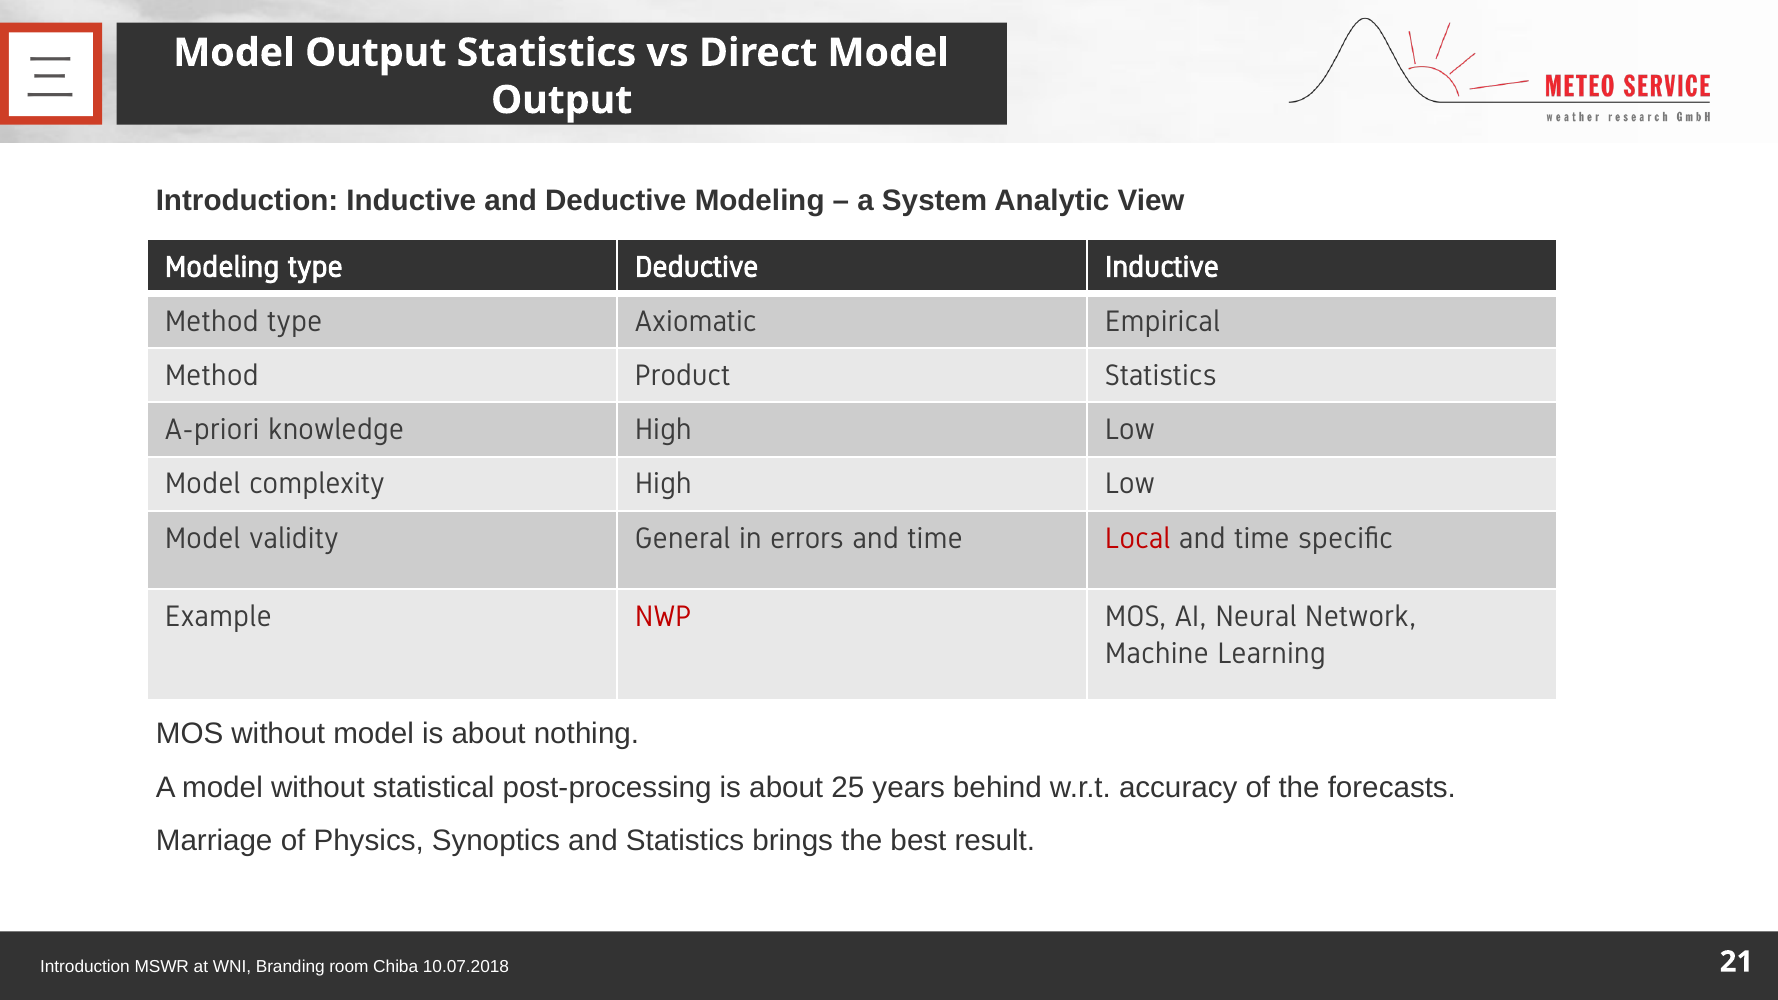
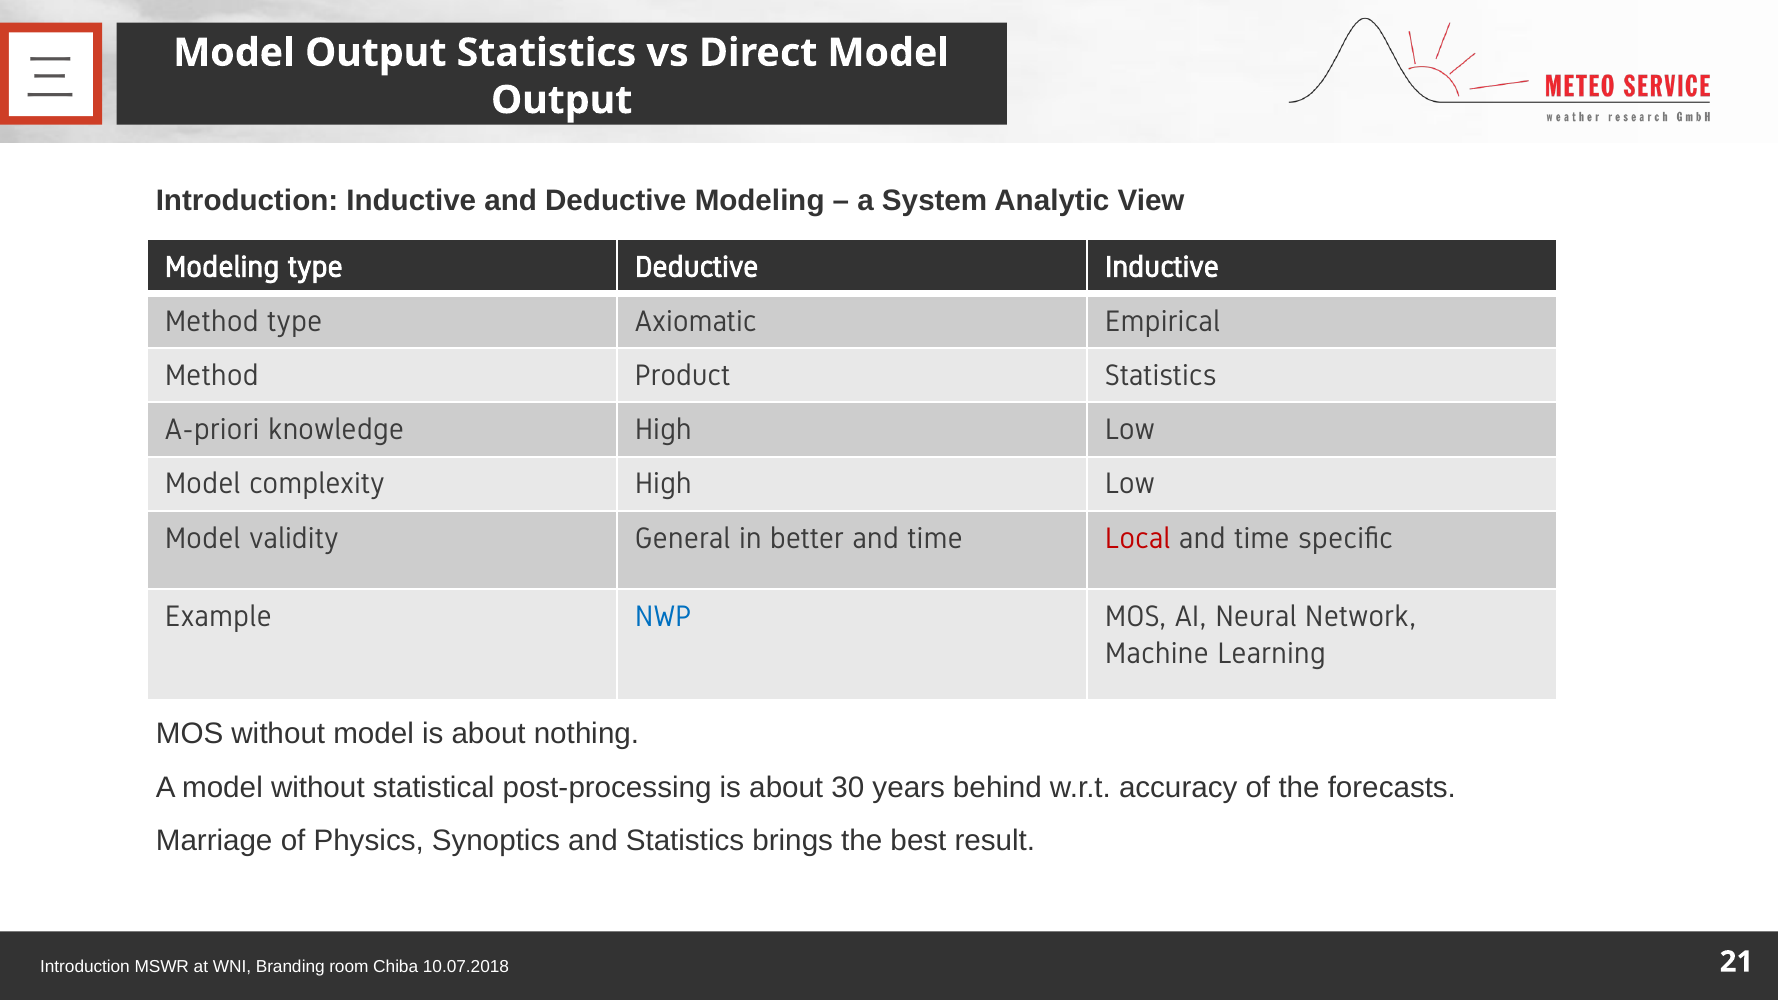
errors: errors -> better (807, 539)
NWP colour: red -> blue (663, 617)
25: 25 -> 30 (848, 787)
